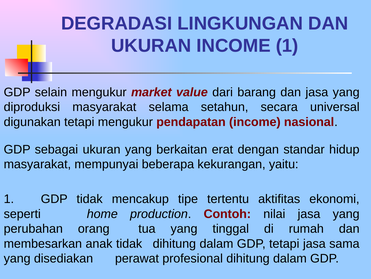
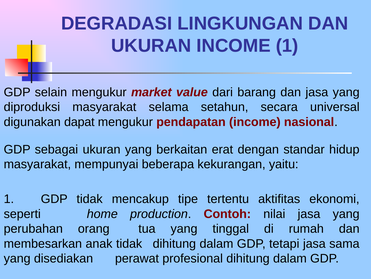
digunakan tetapi: tetapi -> dapat (79, 122)
